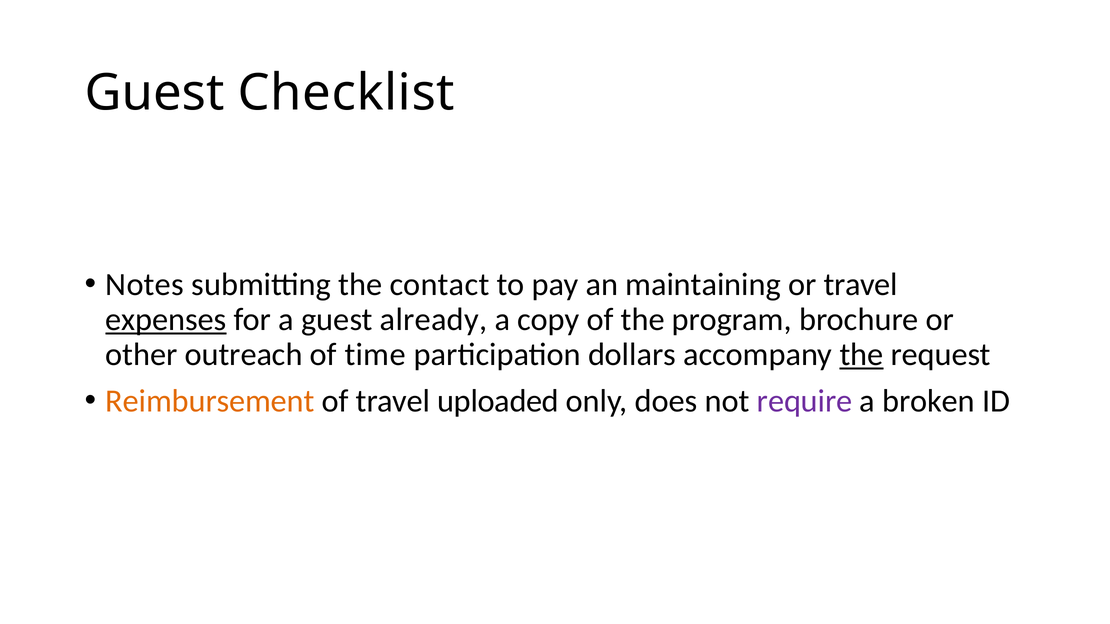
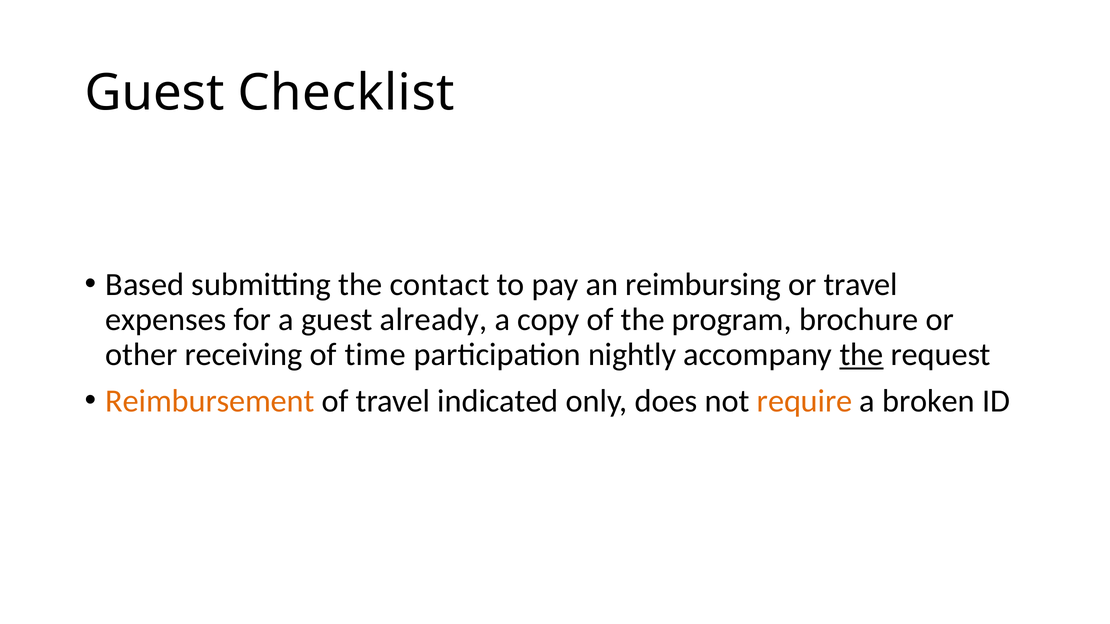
Notes: Notes -> Based (145, 285)
maintaining: maintaining -> reimbursing (703, 285)
expenses underline: present -> none (166, 320)
outreach: outreach -> receiving (244, 355)
dollars: dollars -> nightly (632, 355)
uploaded: uploaded -> indicated (498, 401)
require colour: purple -> orange (805, 401)
